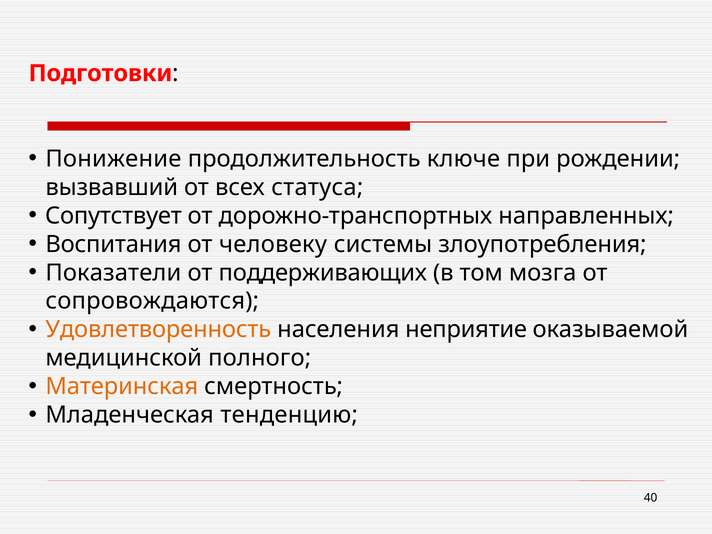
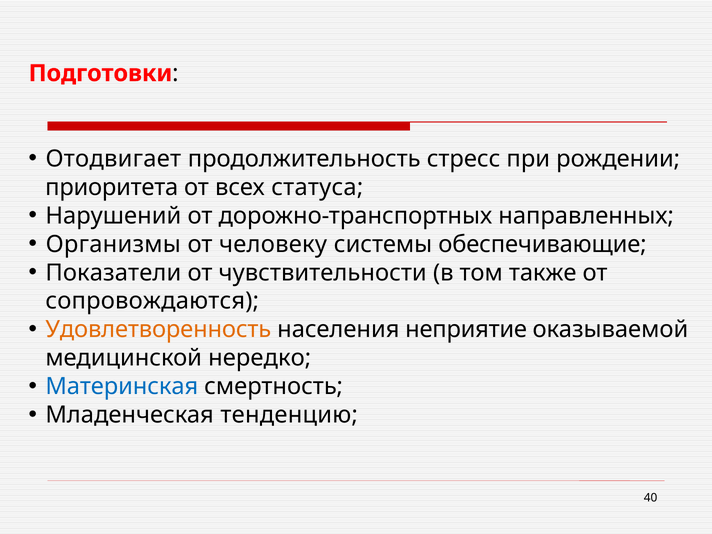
Понижение: Понижение -> Отодвигает (113, 159)
ключе: ключе -> стресс (464, 159)
вызвавший: вызвавший -> приоритета (112, 187)
Сопутствует: Сопутствует -> Нарушений (113, 216)
Воспитания: Воспитания -> Организмы (113, 244)
злоупотребления: злоупотребления -> обеспечивающие (542, 244)
поддерживающих: поддерживающих -> чувствительности (323, 273)
мозга: мозга -> также (543, 273)
полного: полного -> нередко (260, 358)
Материнская colour: orange -> blue (122, 387)
